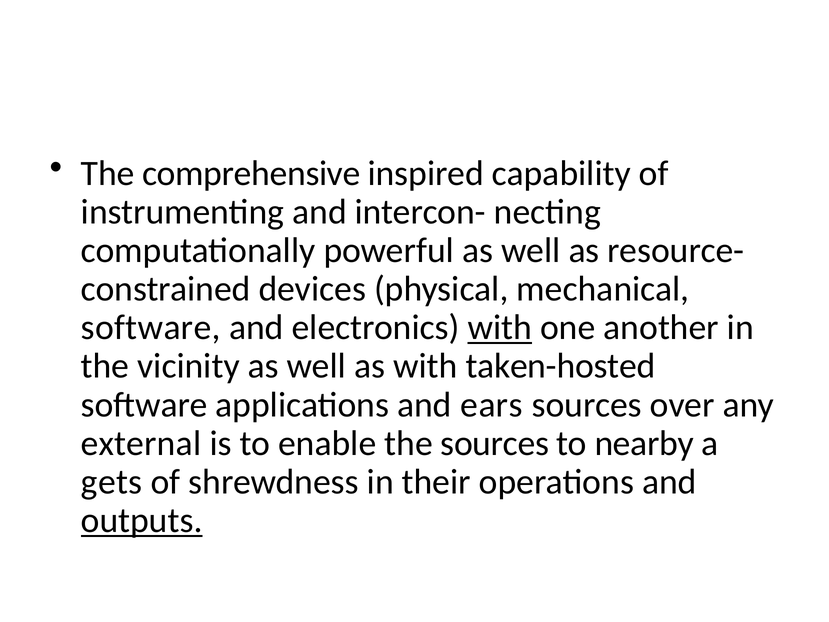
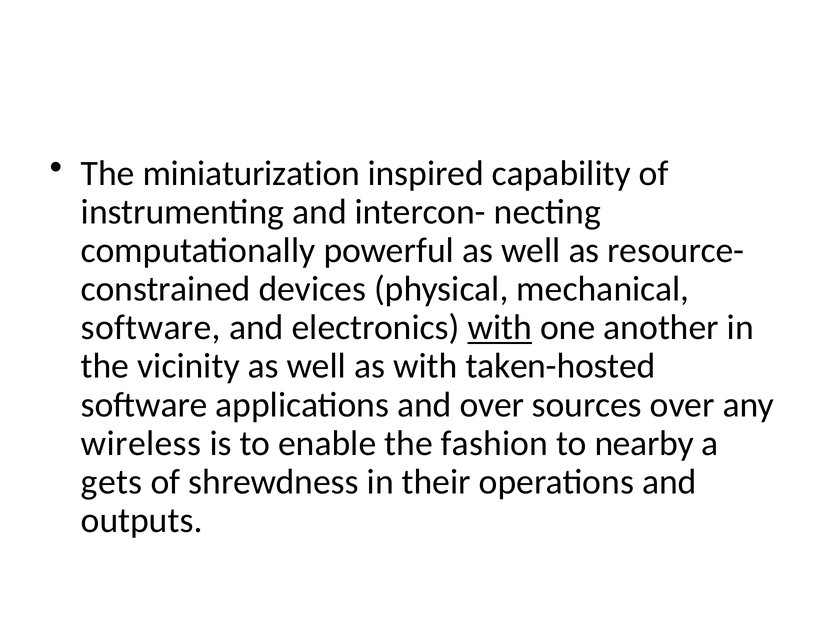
comprehensive: comprehensive -> miniaturization (251, 173)
and ears: ears -> over (492, 405)
external: external -> wireless (141, 443)
the sources: sources -> fashion (494, 443)
outputs underline: present -> none (142, 520)
